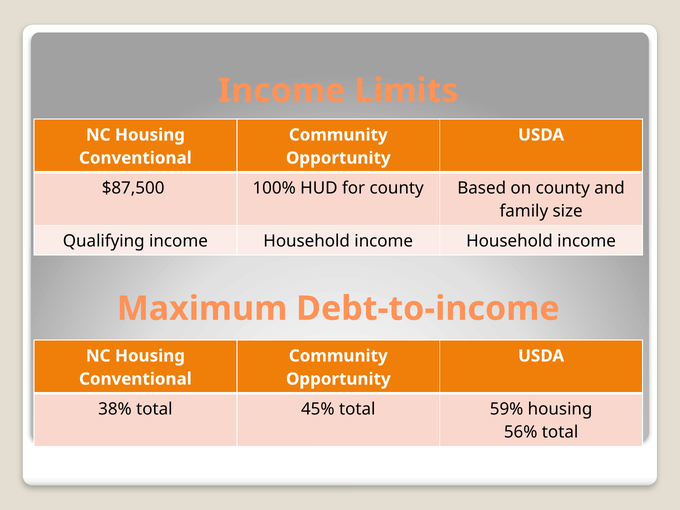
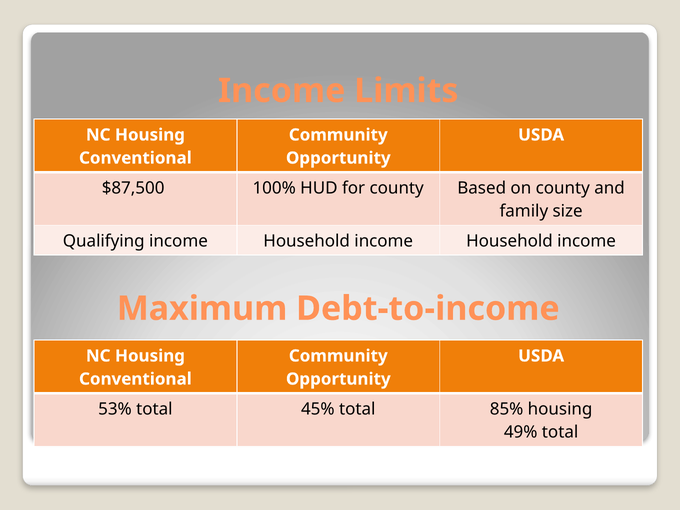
38%: 38% -> 53% (115, 409)
59%: 59% -> 85% (507, 409)
56%: 56% -> 49% (521, 432)
